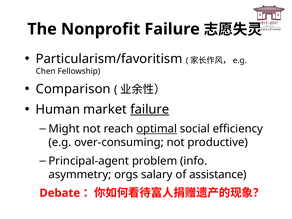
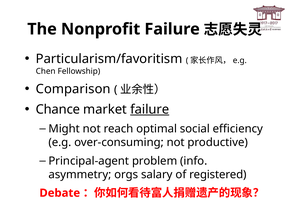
Human: Human -> Chance (58, 110)
optimal underline: present -> none (157, 129)
assistance: assistance -> registered (218, 175)
